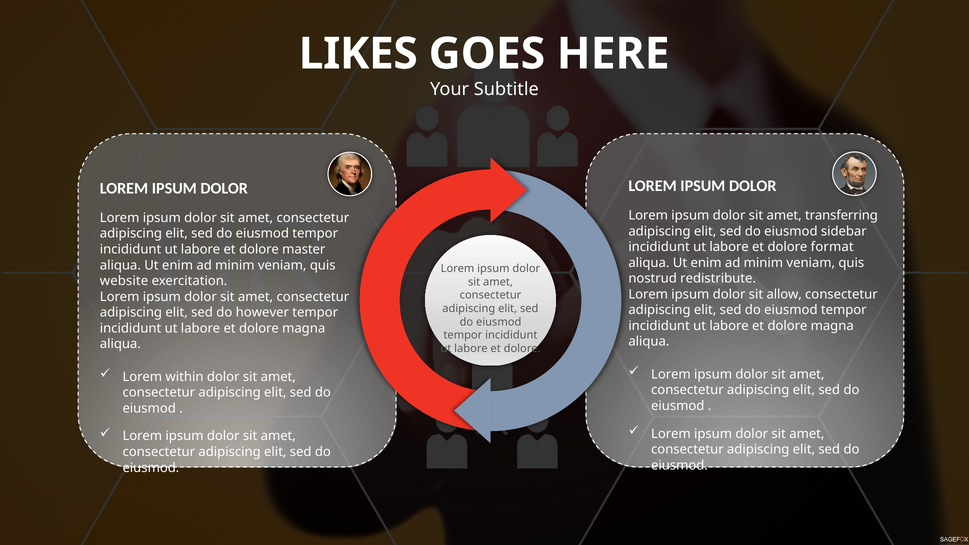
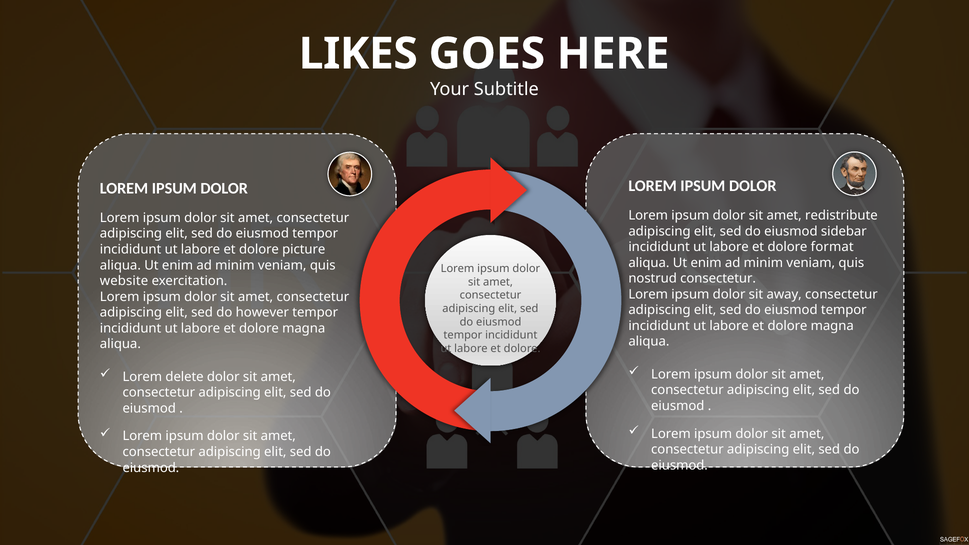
transferring: transferring -> redistribute (841, 215)
master: master -> picture (304, 249)
nostrud redistribute: redistribute -> consectetur (718, 278)
allow: allow -> away (784, 294)
within: within -> delete (185, 377)
